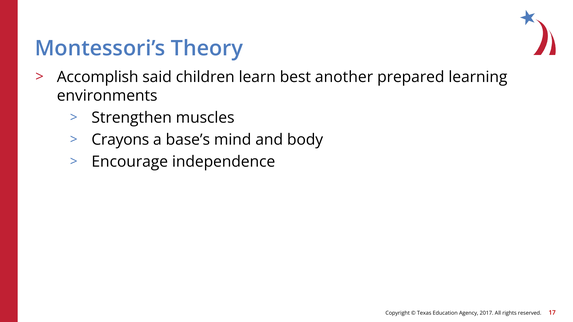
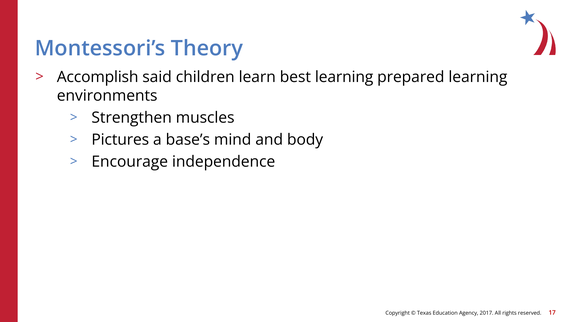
best another: another -> learning (344, 77)
Crayons: Crayons -> Pictures (120, 140)
